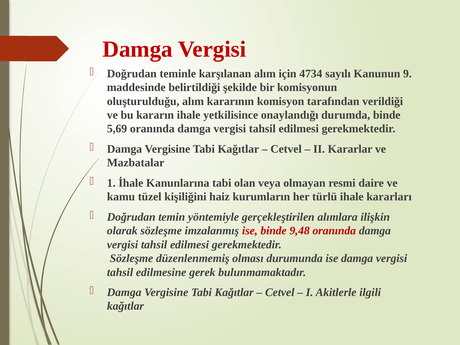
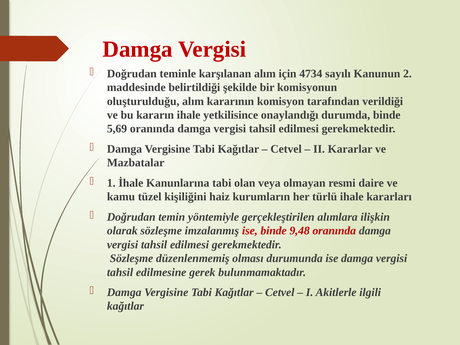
9: 9 -> 2 (407, 74)
